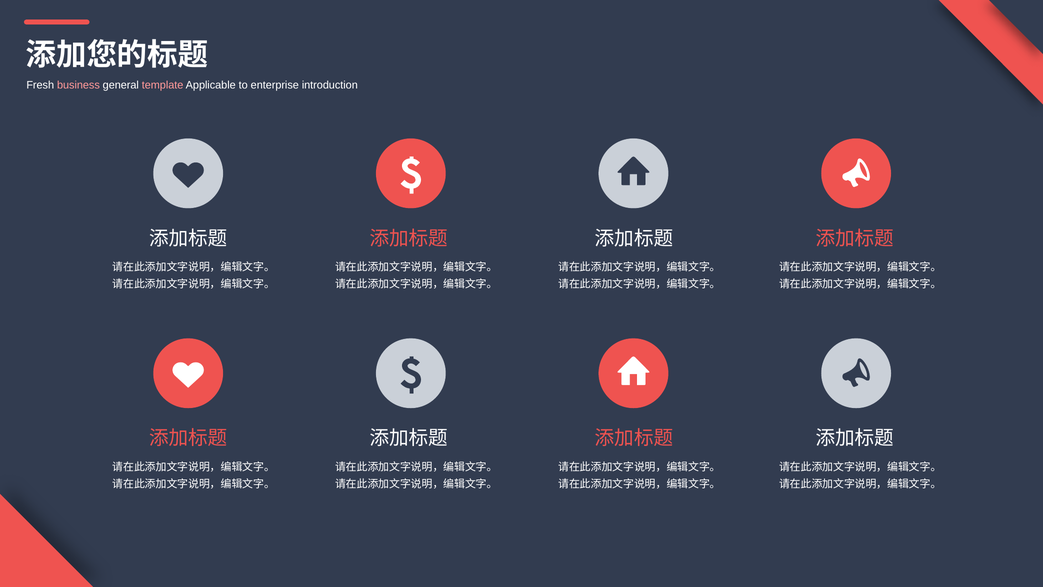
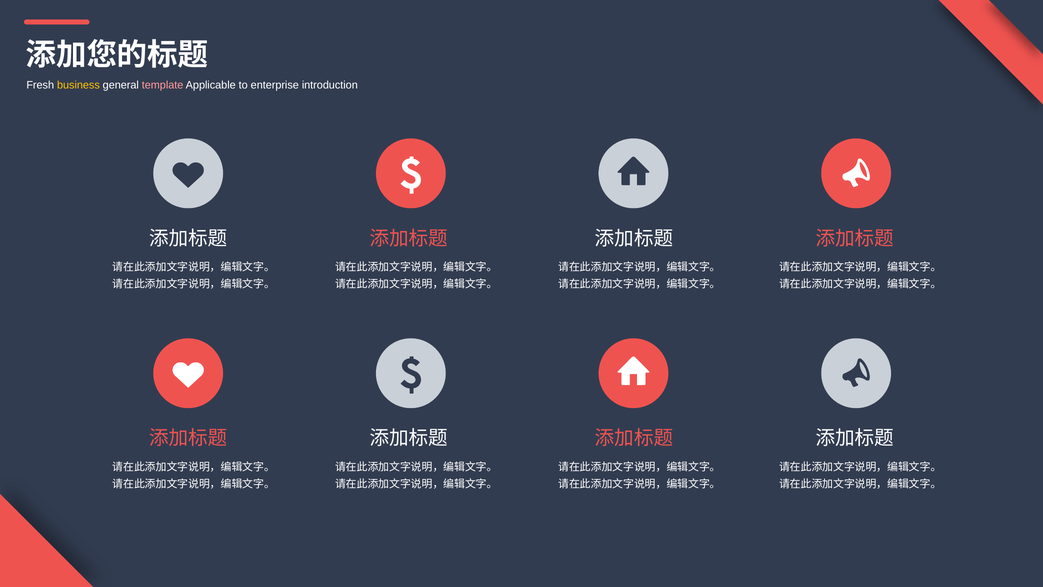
business colour: pink -> yellow (78, 85)
